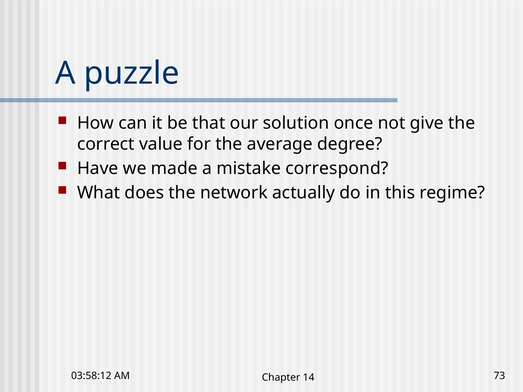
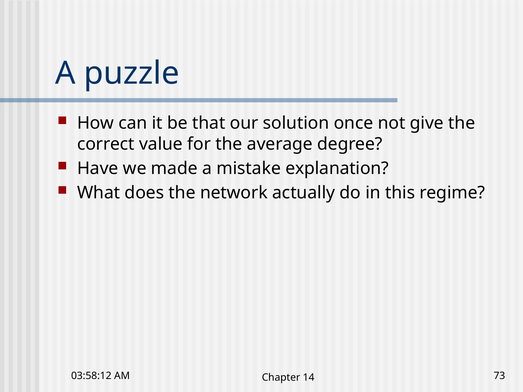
correspond: correspond -> explanation (337, 169)
